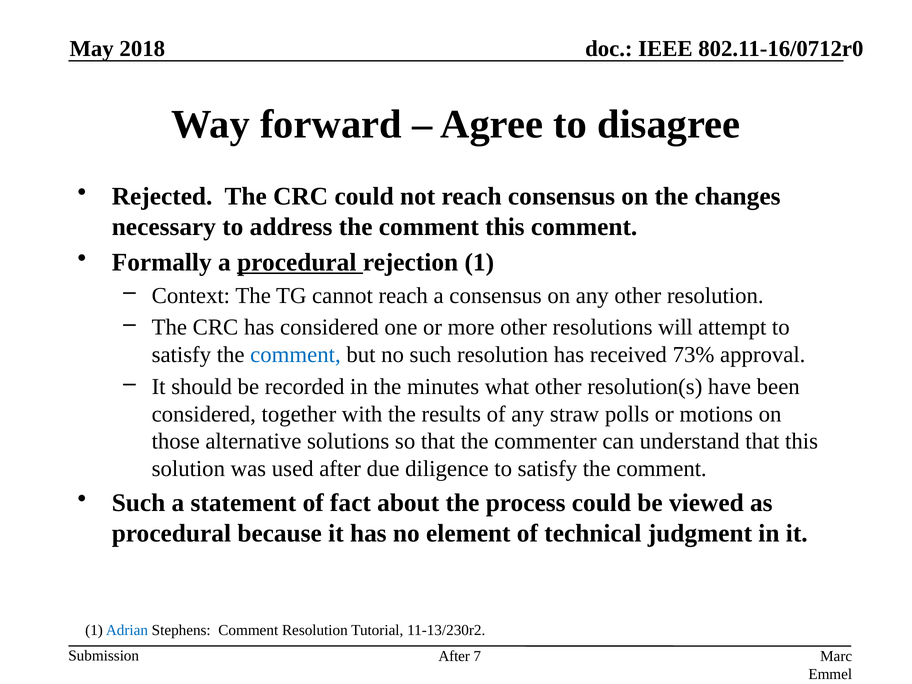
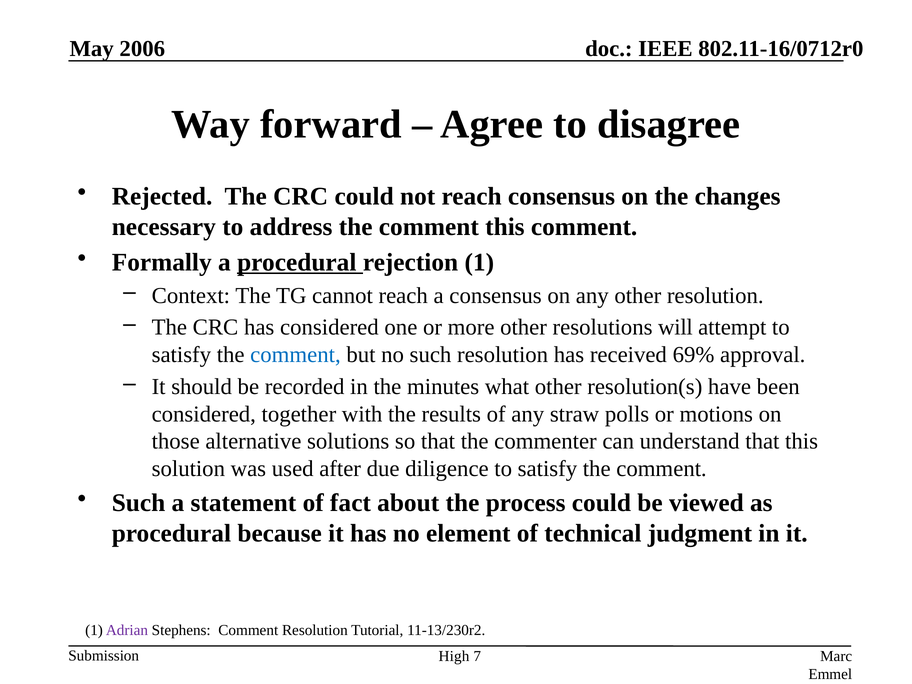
2018: 2018 -> 2006 (142, 49)
73%: 73% -> 69% (694, 355)
Adrian colour: blue -> purple (127, 630)
After: After -> High (454, 656)
